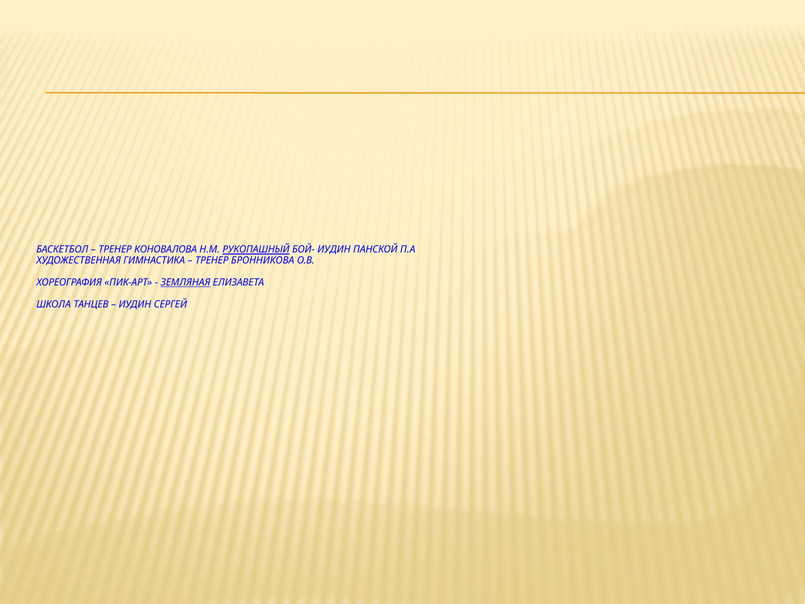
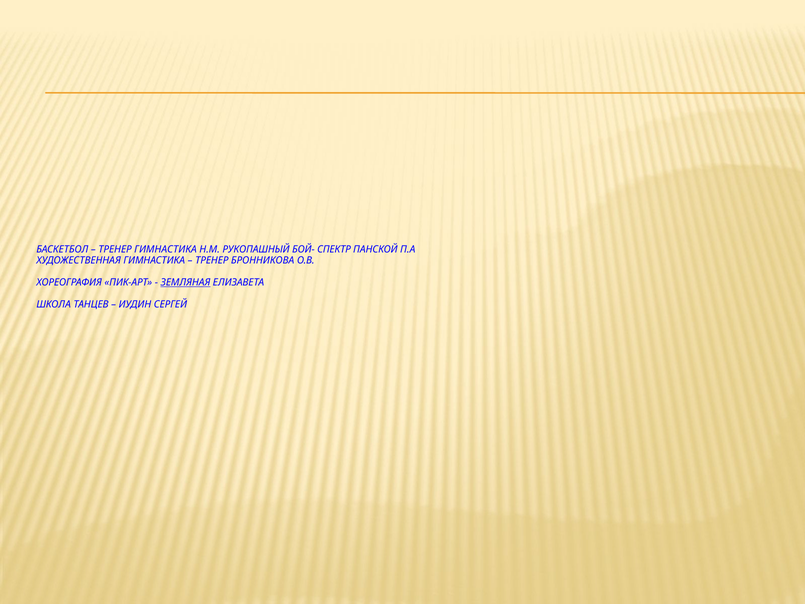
ТРЕНЕР КОНОВАЛОВА: КОНОВАЛОВА -> ГИМНАСТИКА (166, 250)
РУКОПАШНЫЙ underline: present -> none (256, 250)
БОЙ- ИУДИН: ИУДИН -> СПЕКТР (334, 250)
